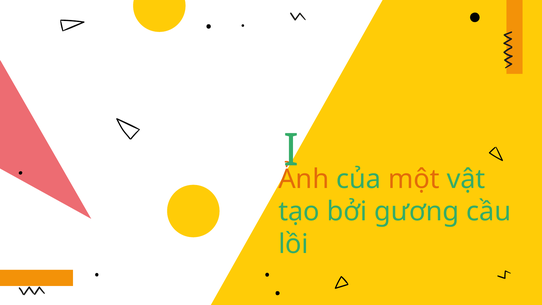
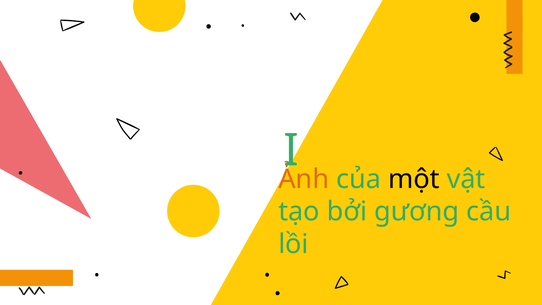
một colour: orange -> black (414, 179)
